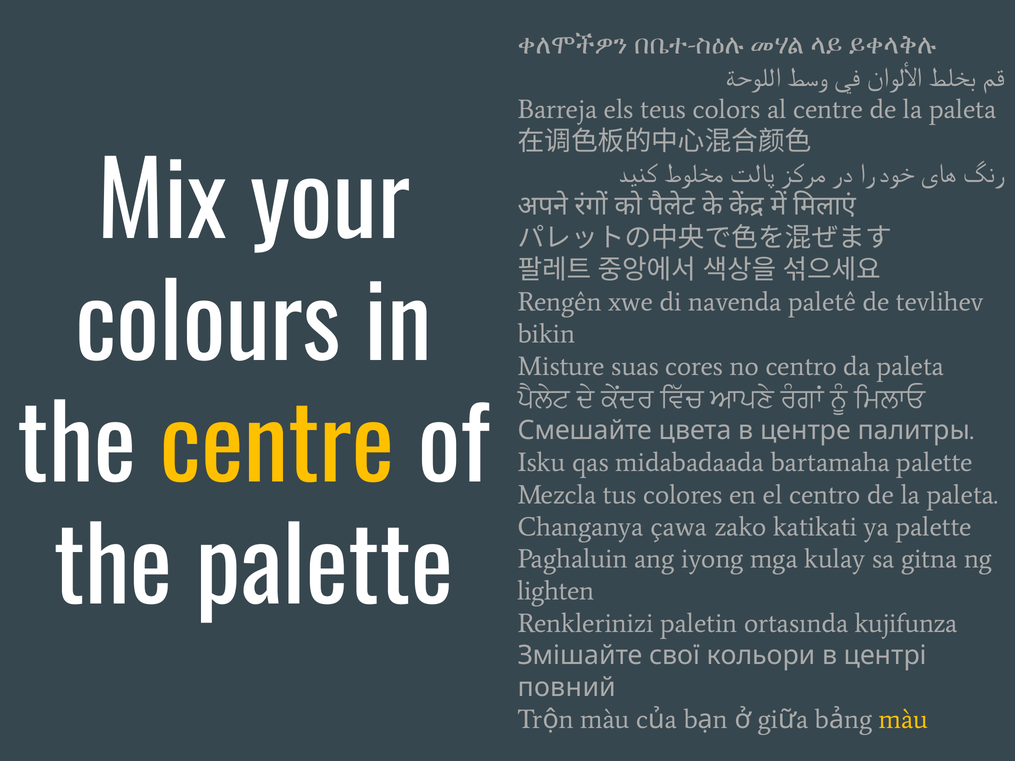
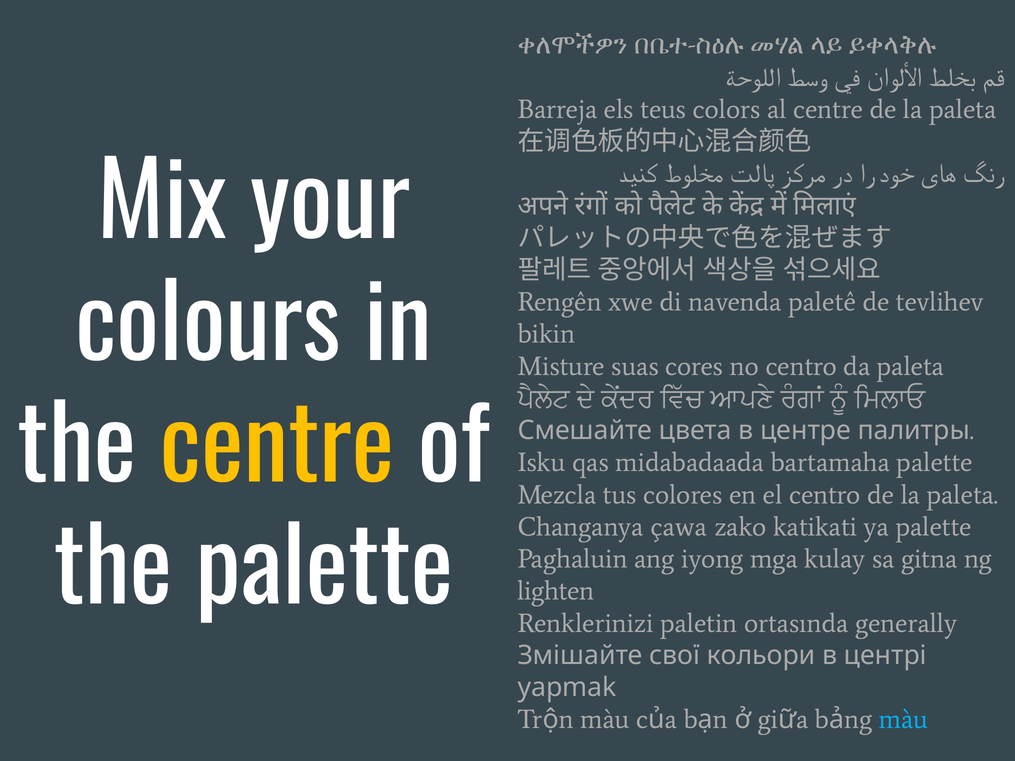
kujifunza: kujifunza -> generally (906, 623)
повний: повний -> yapmak (567, 688)
màu colour: yellow -> light blue (904, 720)
